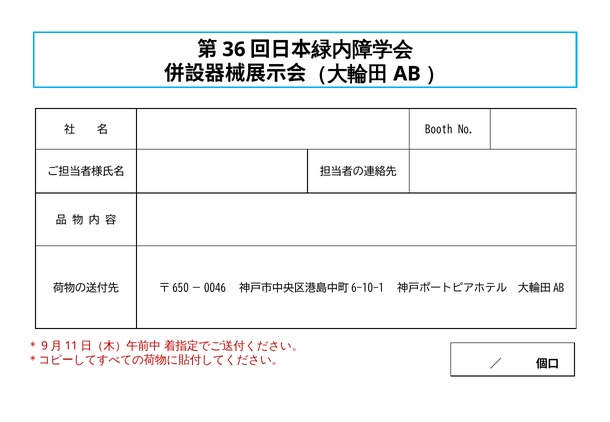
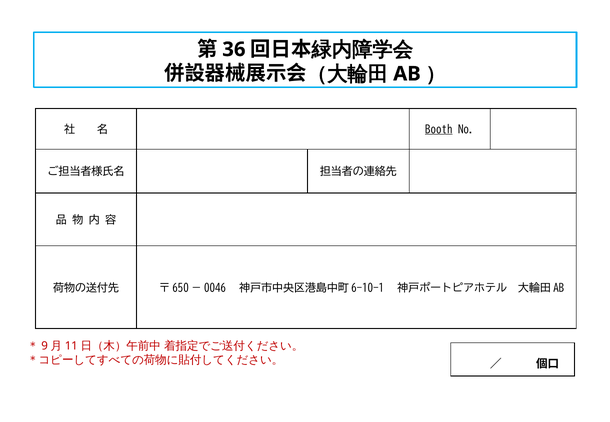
Booth underline: none -> present (439, 130)
